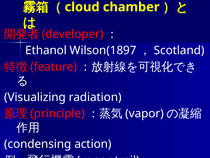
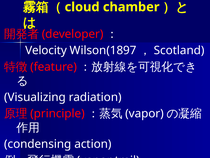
Ethanol: Ethanol -> Velocity (46, 50)
